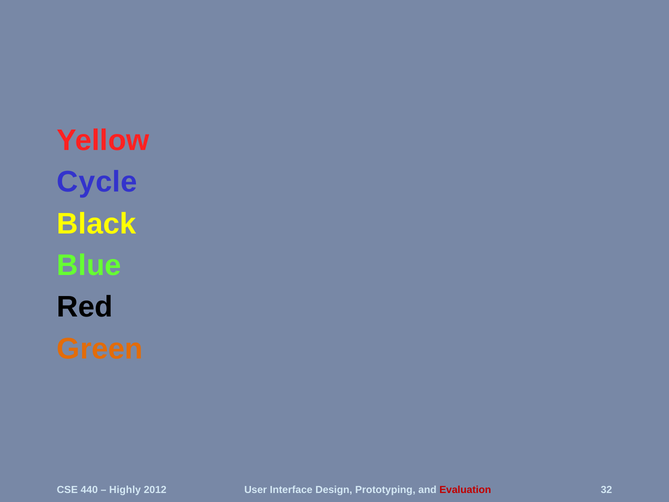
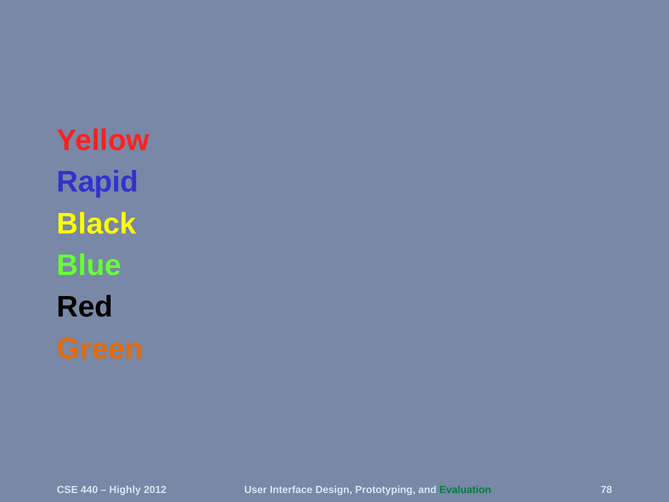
Cycle: Cycle -> Rapid (98, 182)
Evaluation colour: red -> green (465, 490)
32: 32 -> 78 (606, 490)
